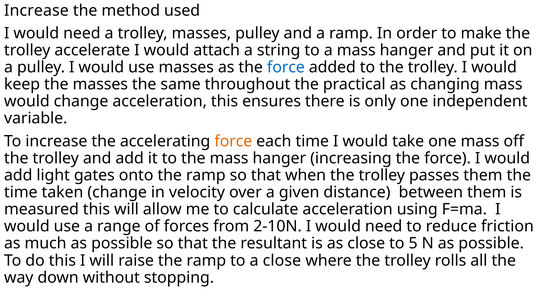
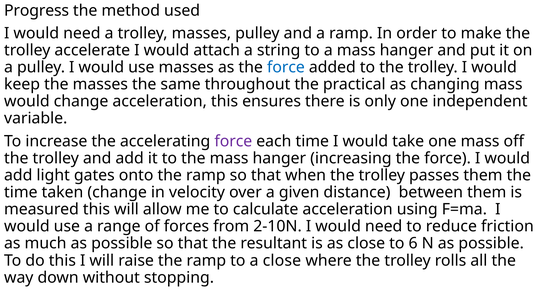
Increase: Increase -> Progress (37, 10)
force colour: orange -> purple (233, 141)
5: 5 -> 6 (413, 244)
